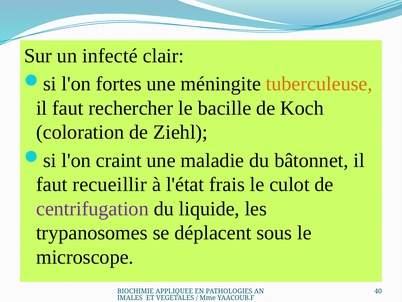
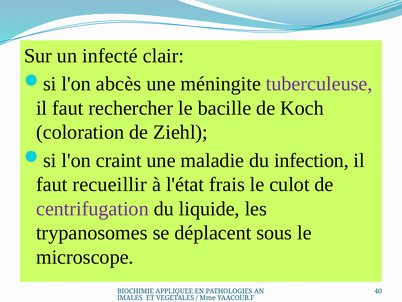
fortes: fortes -> abcès (119, 84)
tuberculeuse colour: orange -> purple (319, 84)
bâtonnet: bâtonnet -> infection (312, 160)
